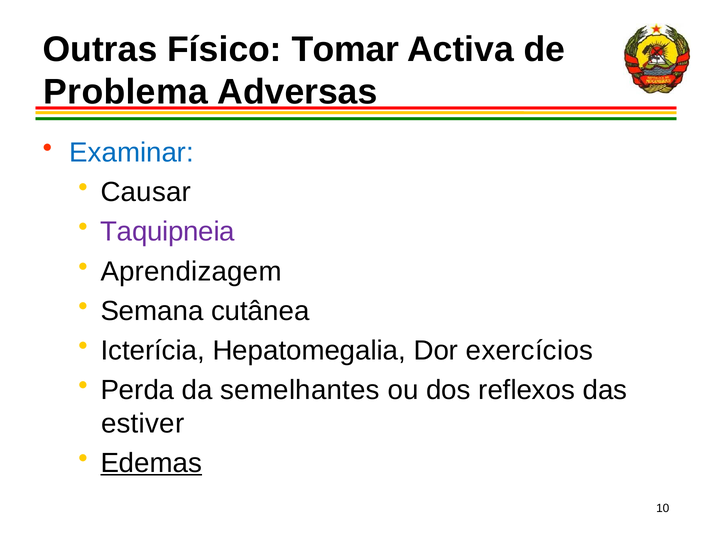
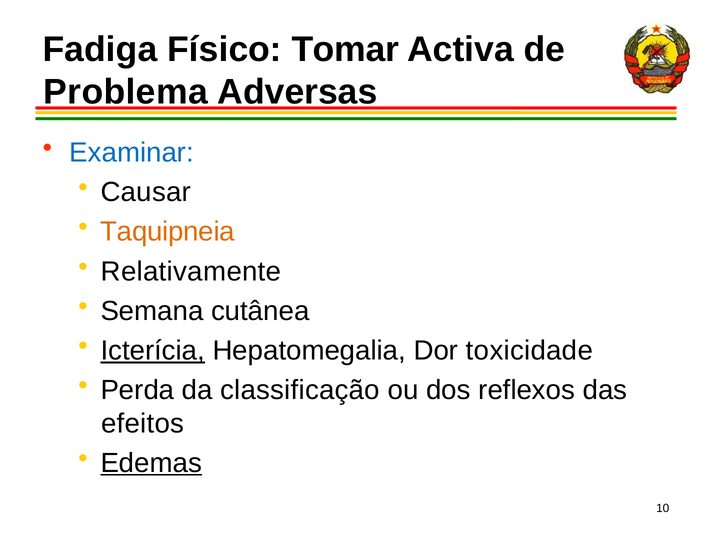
Outras: Outras -> Fadiga (100, 49)
Taquipneia colour: purple -> orange (168, 232)
Aprendizagem: Aprendizagem -> Relativamente (191, 271)
Icterícia underline: none -> present (153, 351)
exercícios: exercícios -> toxicidade (529, 351)
semelhantes: semelhantes -> classificação (300, 390)
estiver: estiver -> efeitos (143, 423)
